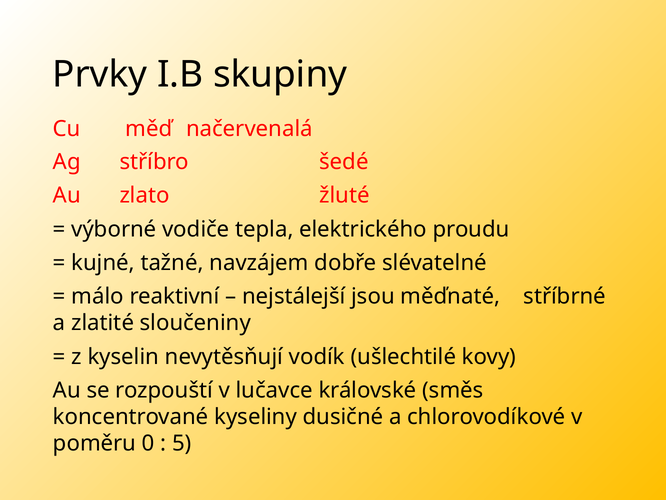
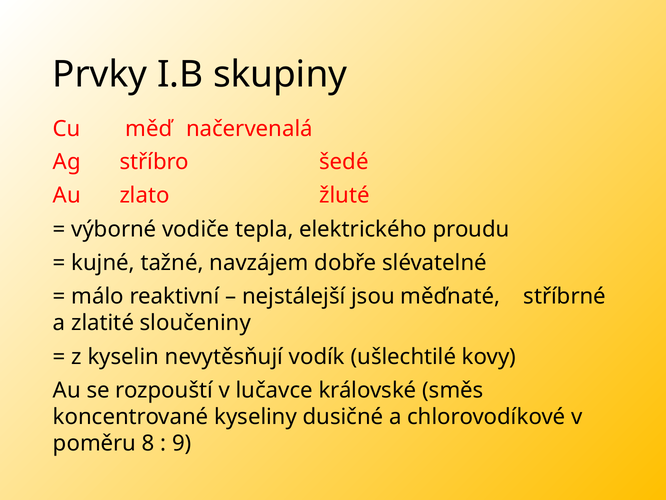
0: 0 -> 8 (148, 443)
5: 5 -> 9 (182, 443)
